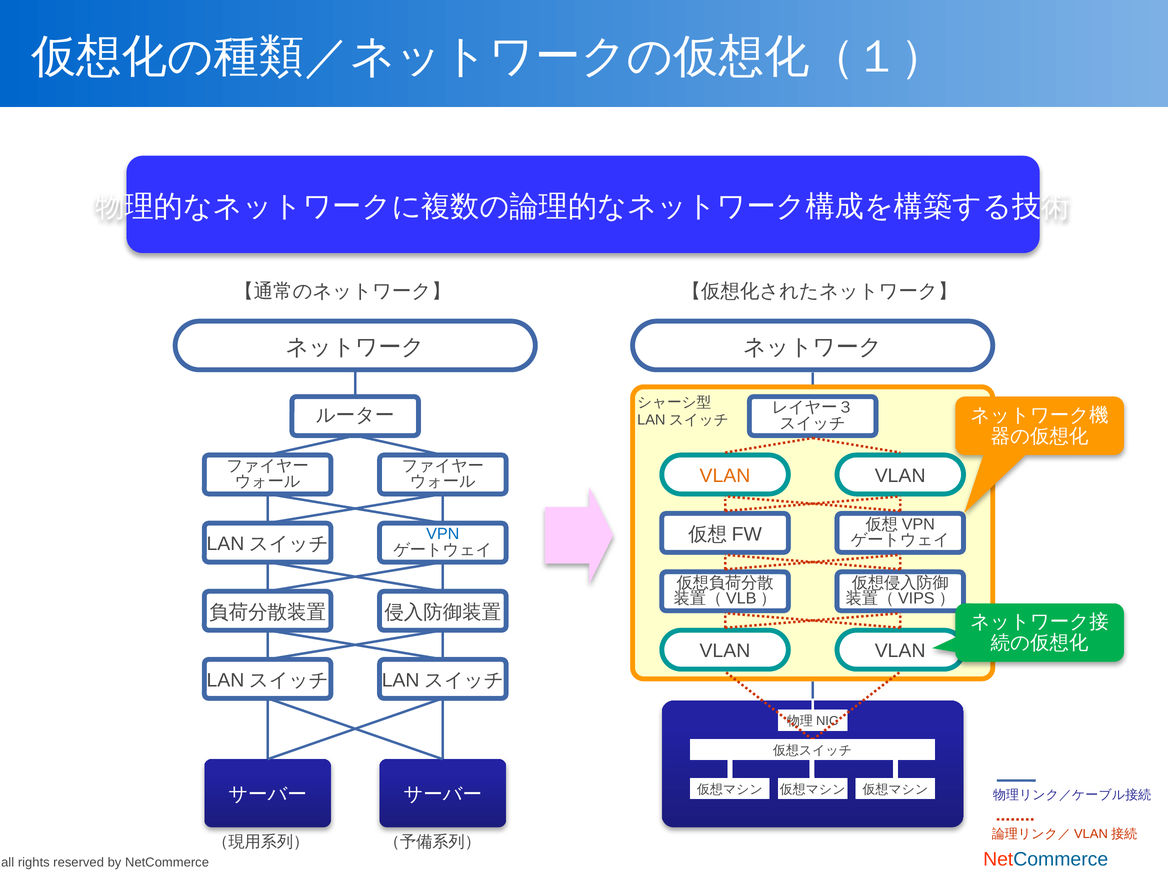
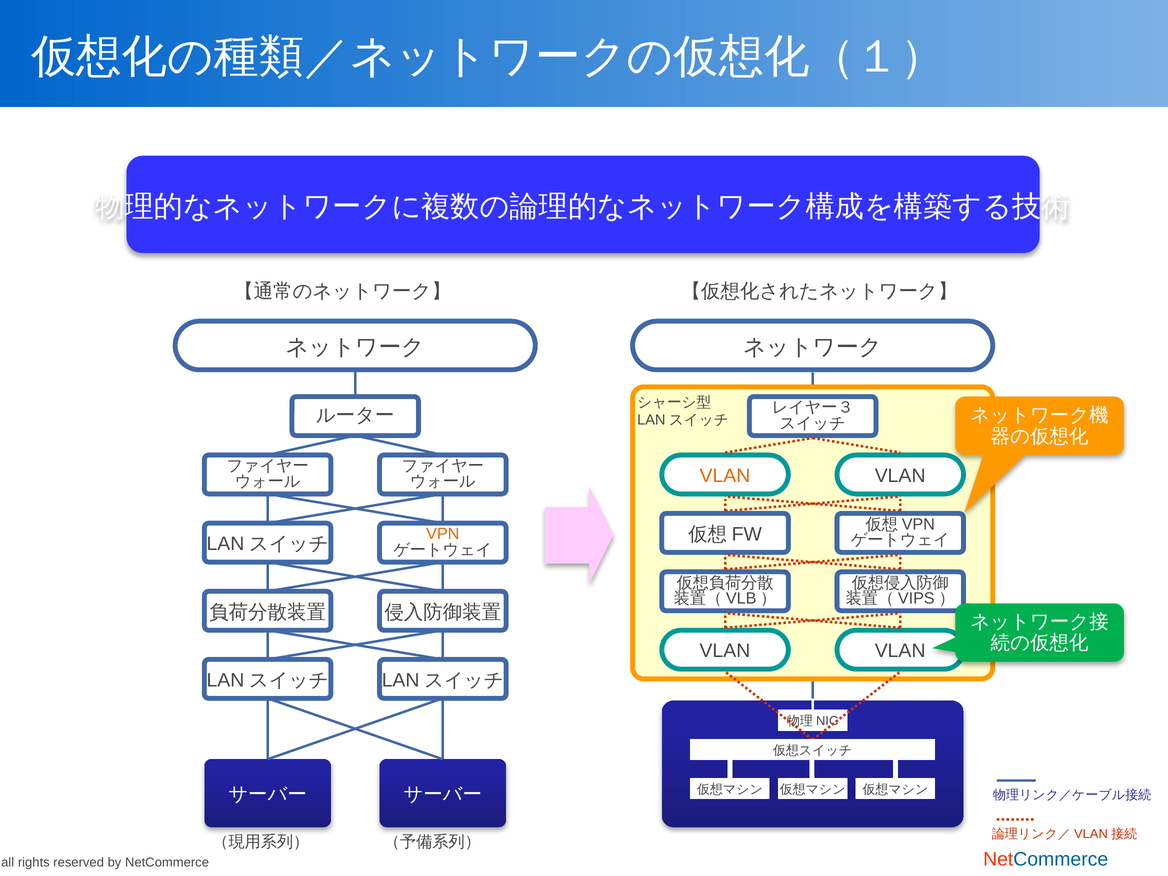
VPN colour: blue -> orange (443, 534)
